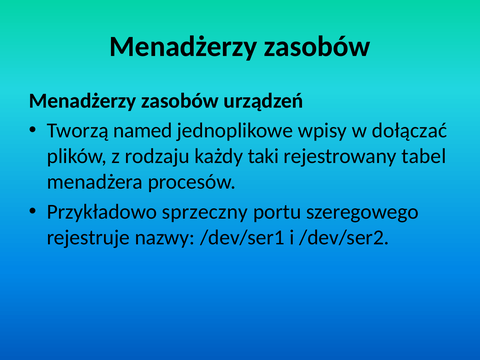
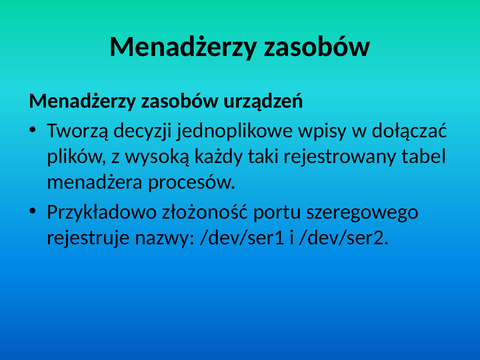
named: named -> decyzji (143, 131)
rodzaju: rodzaju -> wysoką (157, 156)
sprzeczny: sprzeczny -> złożoność (205, 212)
